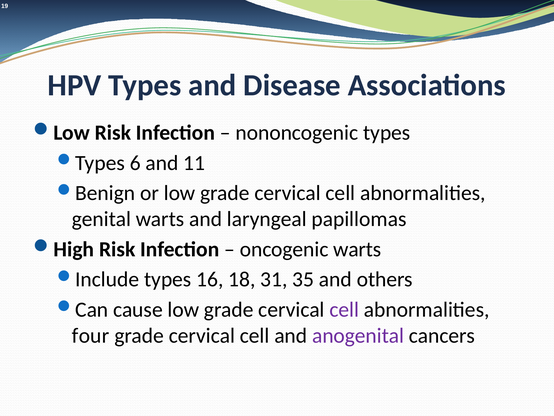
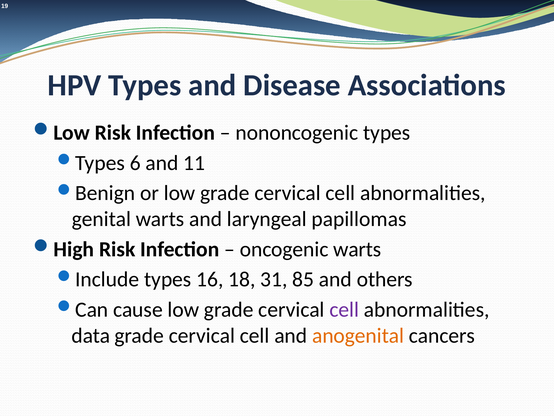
35: 35 -> 85 (303, 279)
four: four -> data (91, 335)
anogenital colour: purple -> orange (358, 335)
